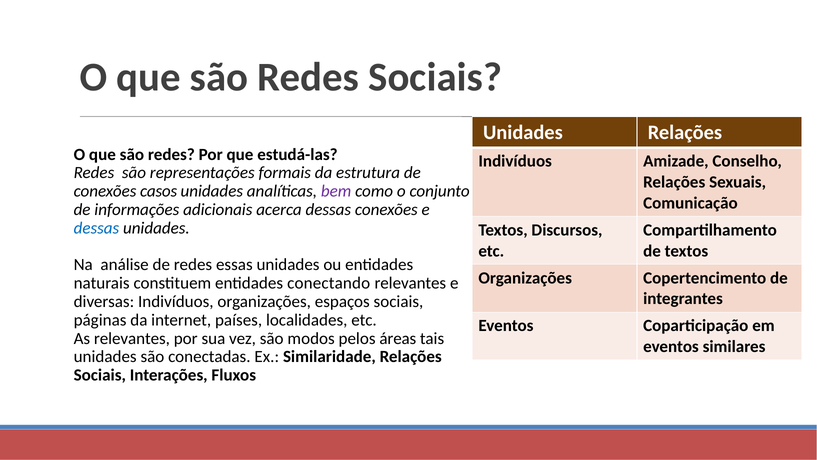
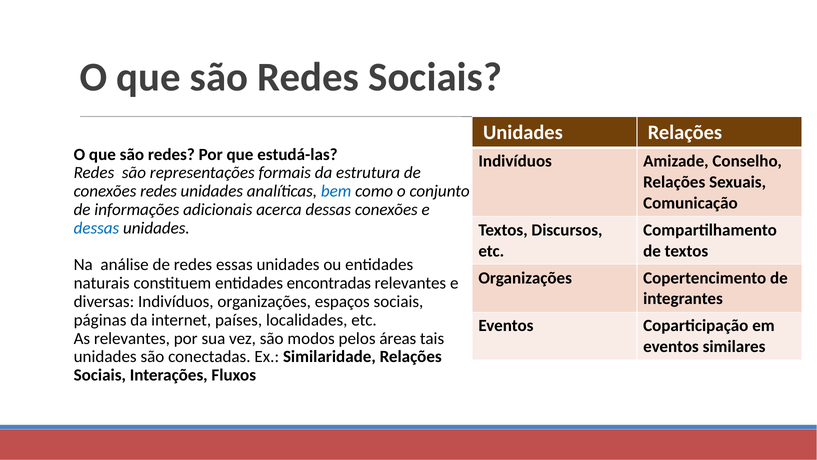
conexões casos: casos -> redes (159, 191)
bem colour: purple -> blue (336, 191)
conectando: conectando -> encontradas (329, 283)
